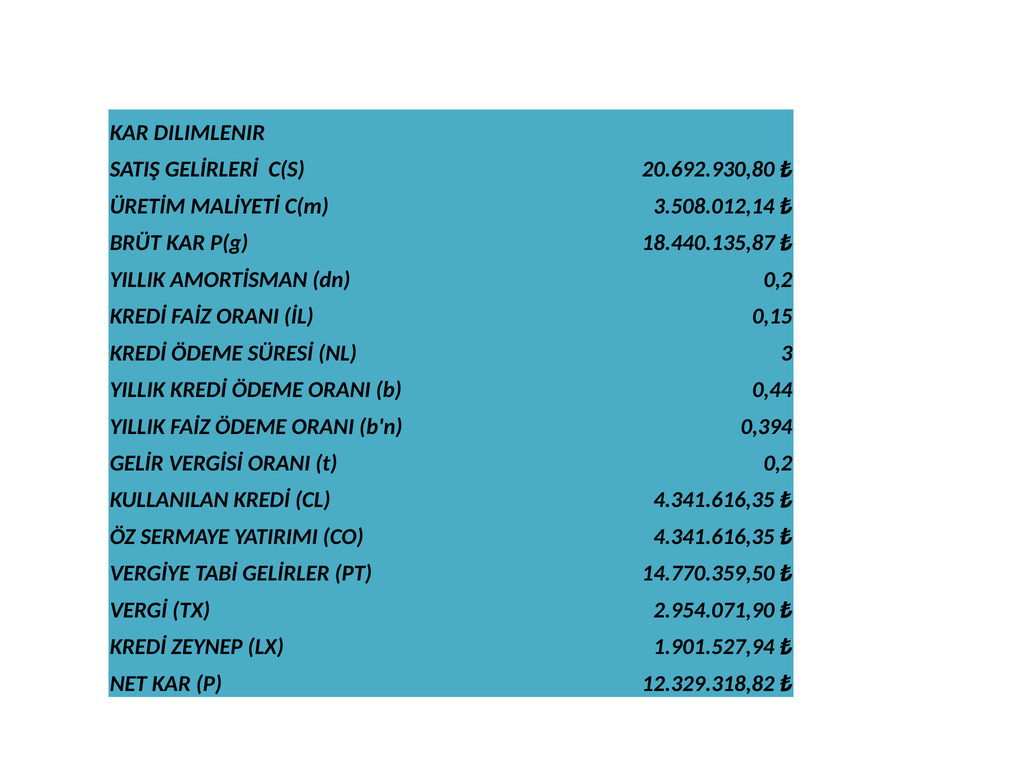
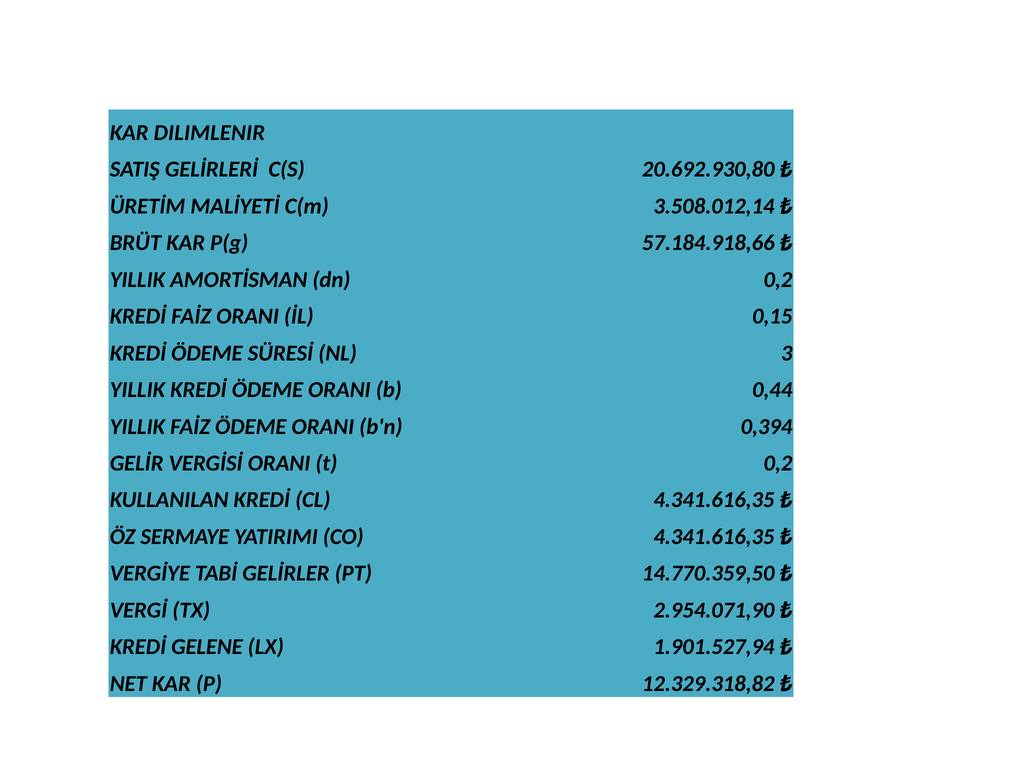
18.440.135,87: 18.440.135,87 -> 57.184.918,66 (708, 243)
ZEYNEP: ZEYNEP -> GELENE (207, 647)
